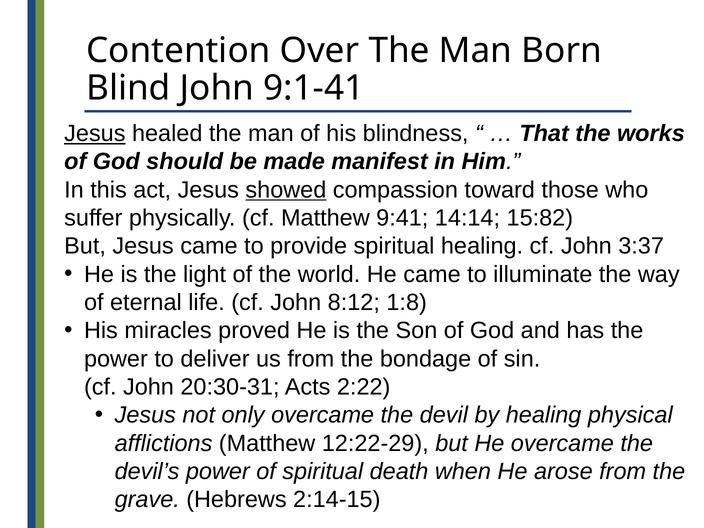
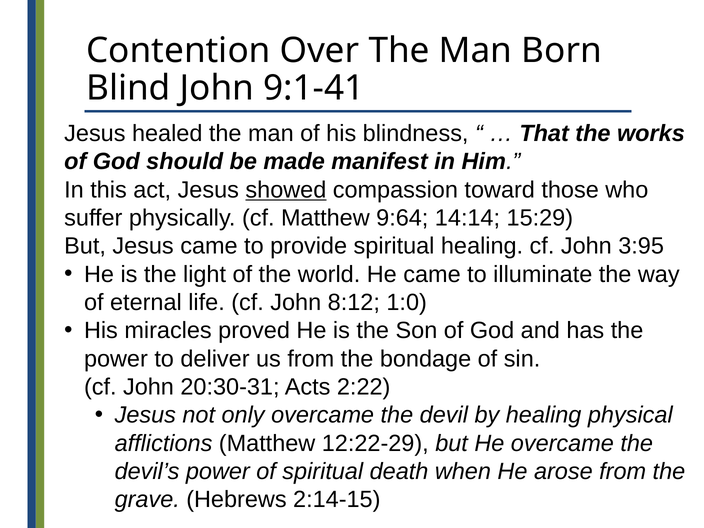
Jesus underline: present -> none (95, 134)
9:41: 9:41 -> 9:64 (402, 218)
15:82: 15:82 -> 15:29 (540, 218)
3:37: 3:37 -> 3:95 (641, 246)
1:8: 1:8 -> 1:0 (407, 303)
